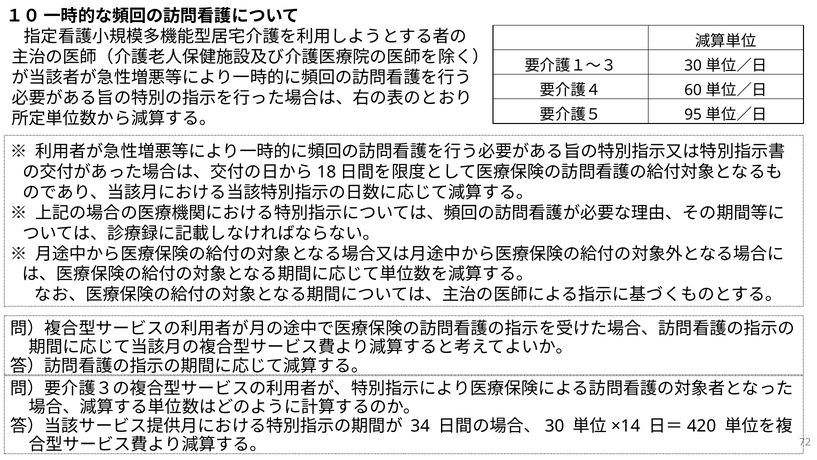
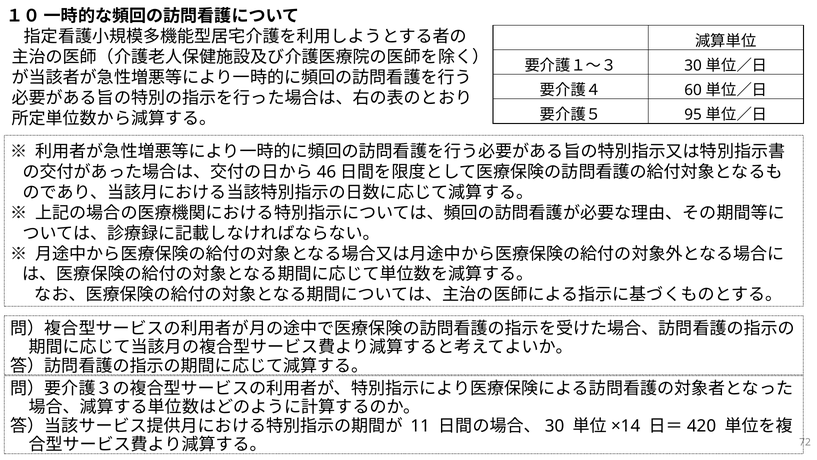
18: 18 -> 46 (327, 172)
34: 34 -> 11 (420, 425)
